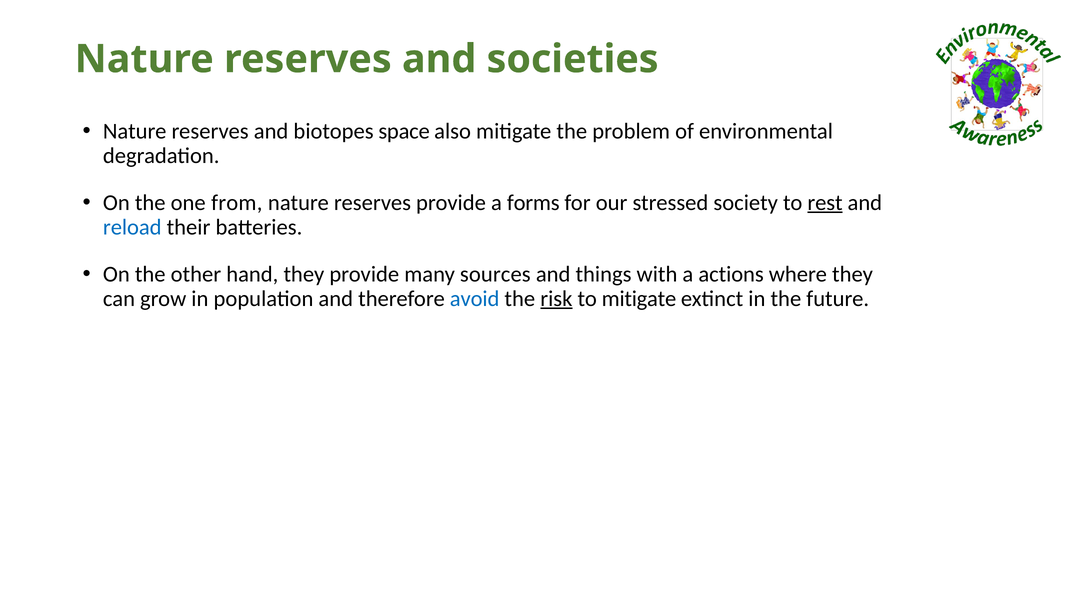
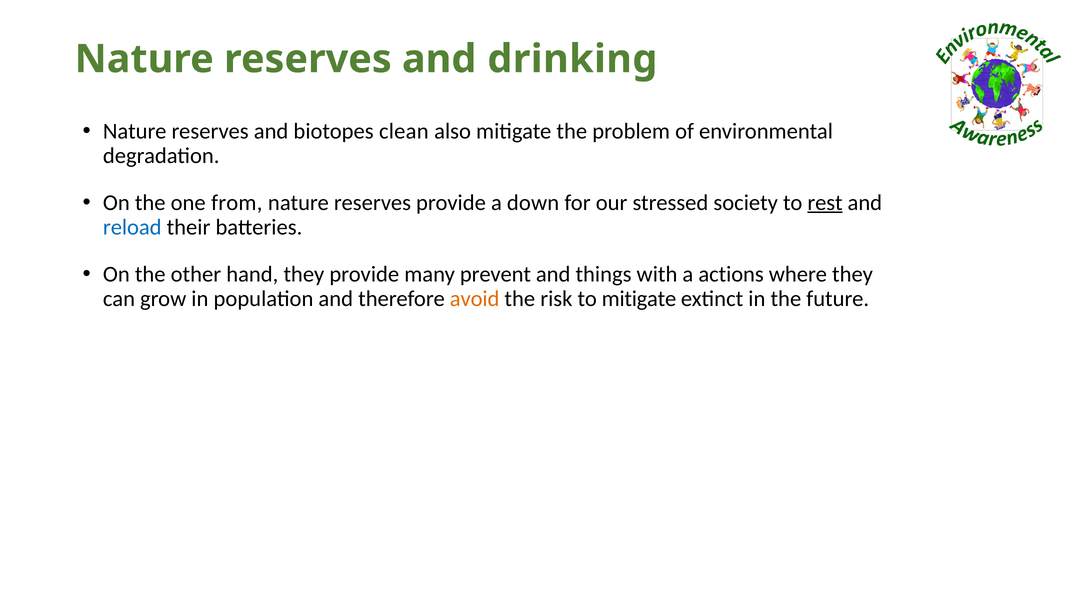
societies: societies -> drinking (572, 59)
space: space -> clean (404, 131)
forms: forms -> down (533, 203)
sources: sources -> prevent (495, 274)
avoid colour: blue -> orange (475, 298)
risk underline: present -> none (556, 298)
